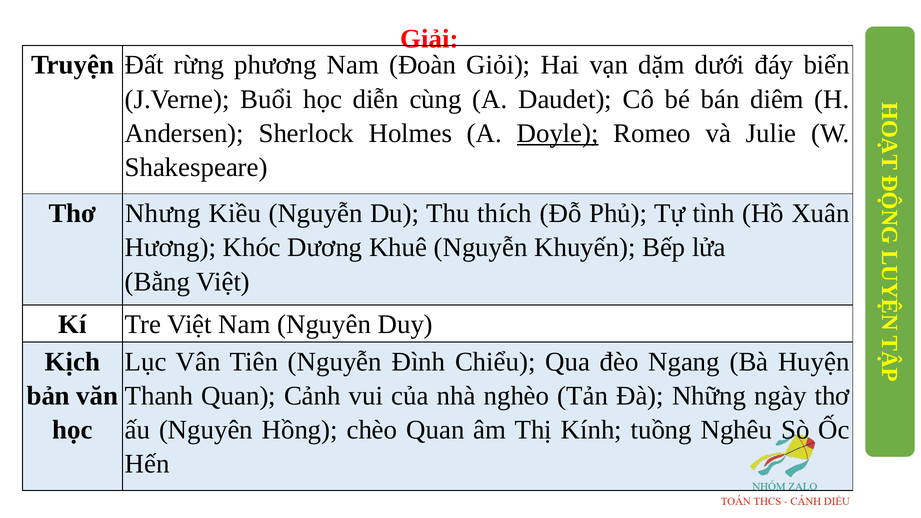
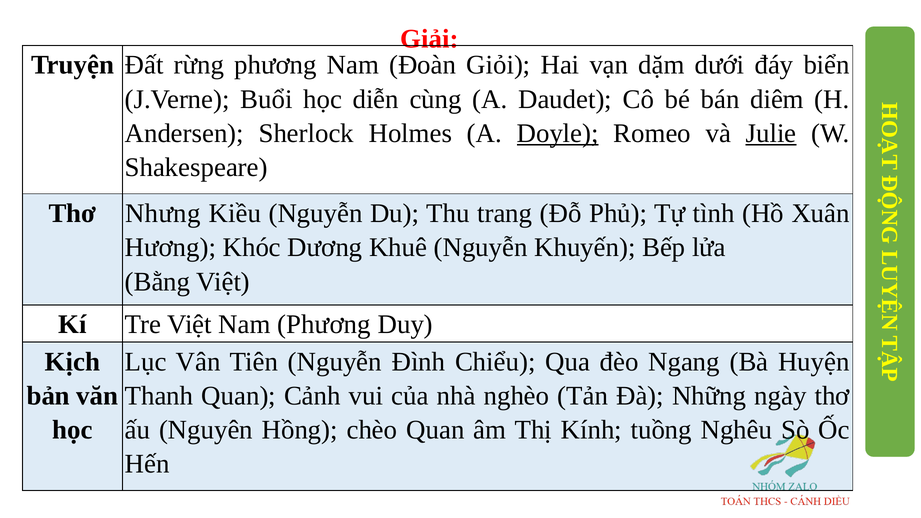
Julie underline: none -> present (771, 133)
thích: thích -> trang (505, 213)
Nam Nguyên: Nguyên -> Phương (324, 325)
